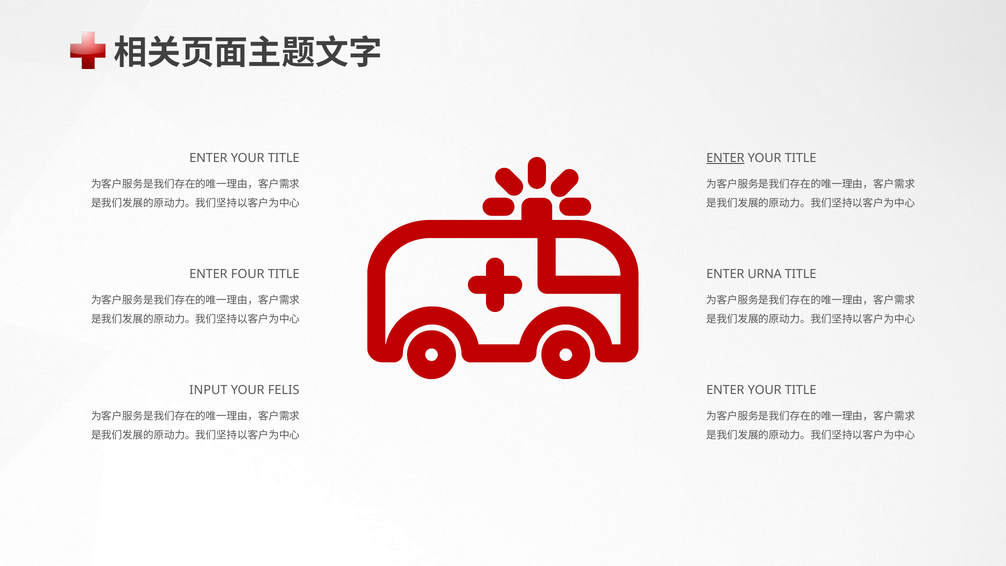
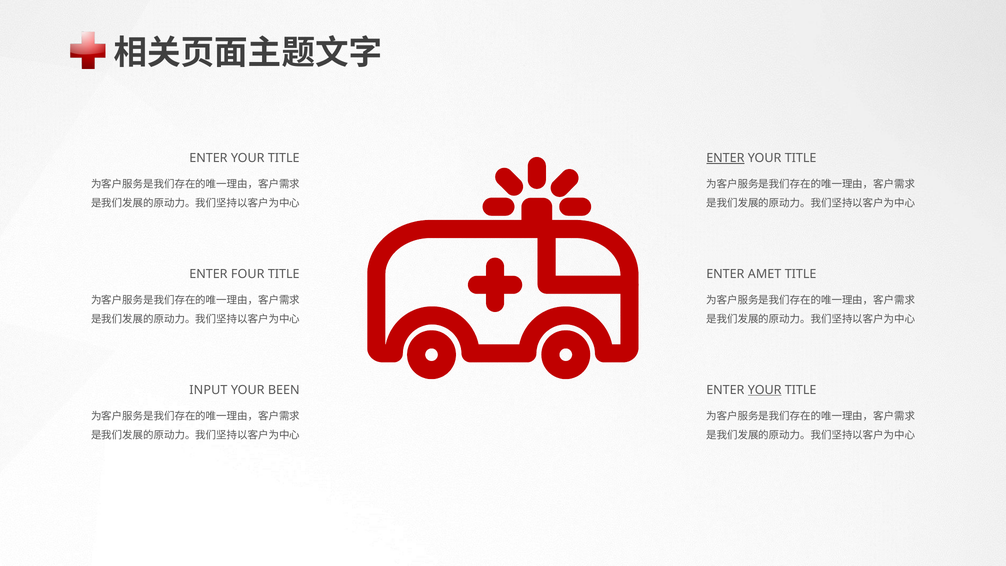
URNA: URNA -> AMET (765, 274)
FELIS: FELIS -> BEEN (284, 390)
YOUR underline: none -> present (765, 390)
